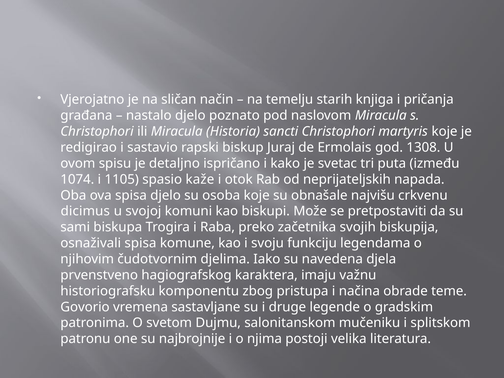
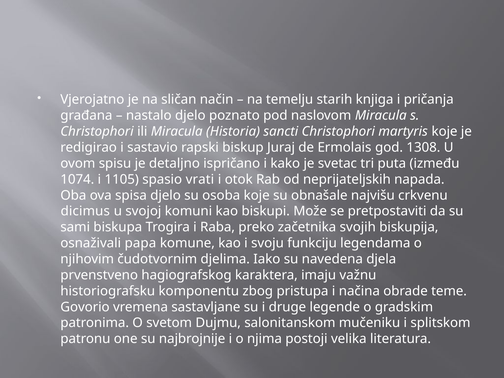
kaže: kaže -> vrati (200, 179)
osnaživali spisa: spisa -> papa (140, 243)
